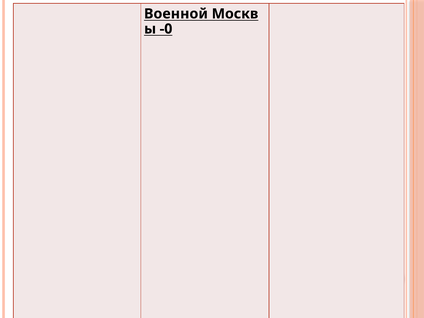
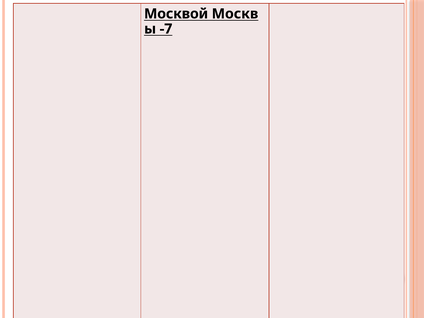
Военной: Военной -> Москвой (176, 14)
-0: -0 -> -7 (166, 29)
